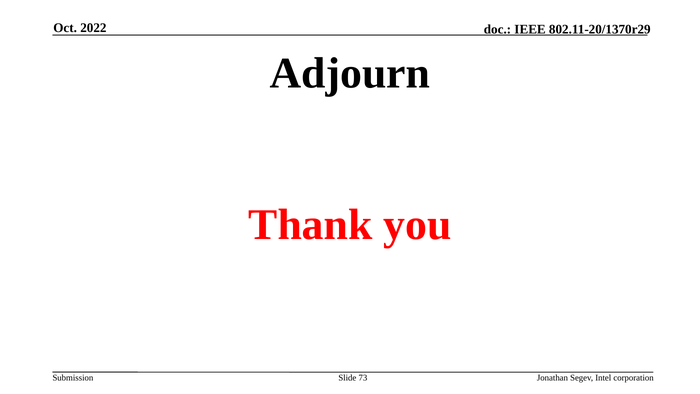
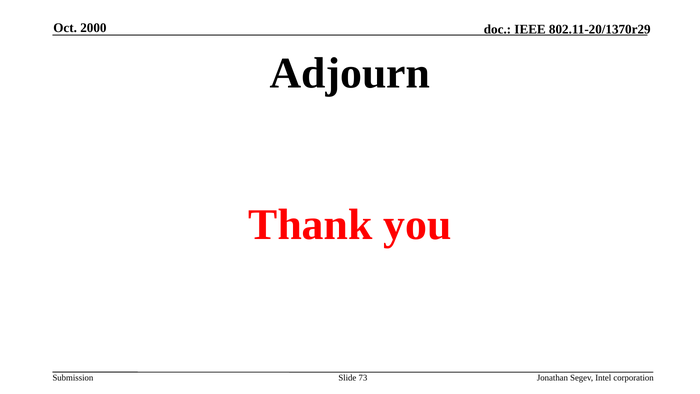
2022: 2022 -> 2000 (93, 28)
